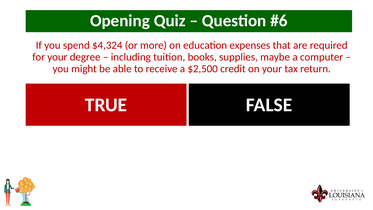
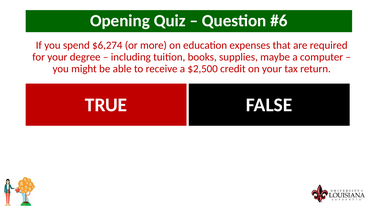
$4,324: $4,324 -> $6,274 (107, 45)
